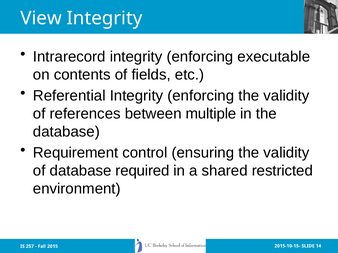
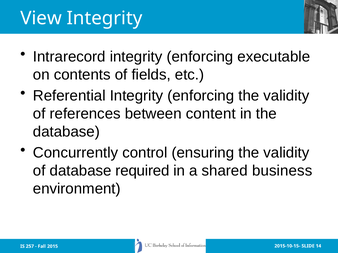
multiple: multiple -> content (211, 114)
Requirement: Requirement -> Concurrently (76, 153)
restricted: restricted -> business (282, 171)
